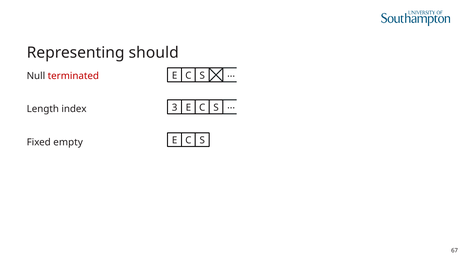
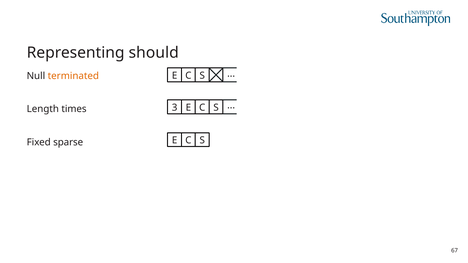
terminated colour: red -> orange (73, 76)
index: index -> times (74, 109)
empty: empty -> sparse (68, 142)
